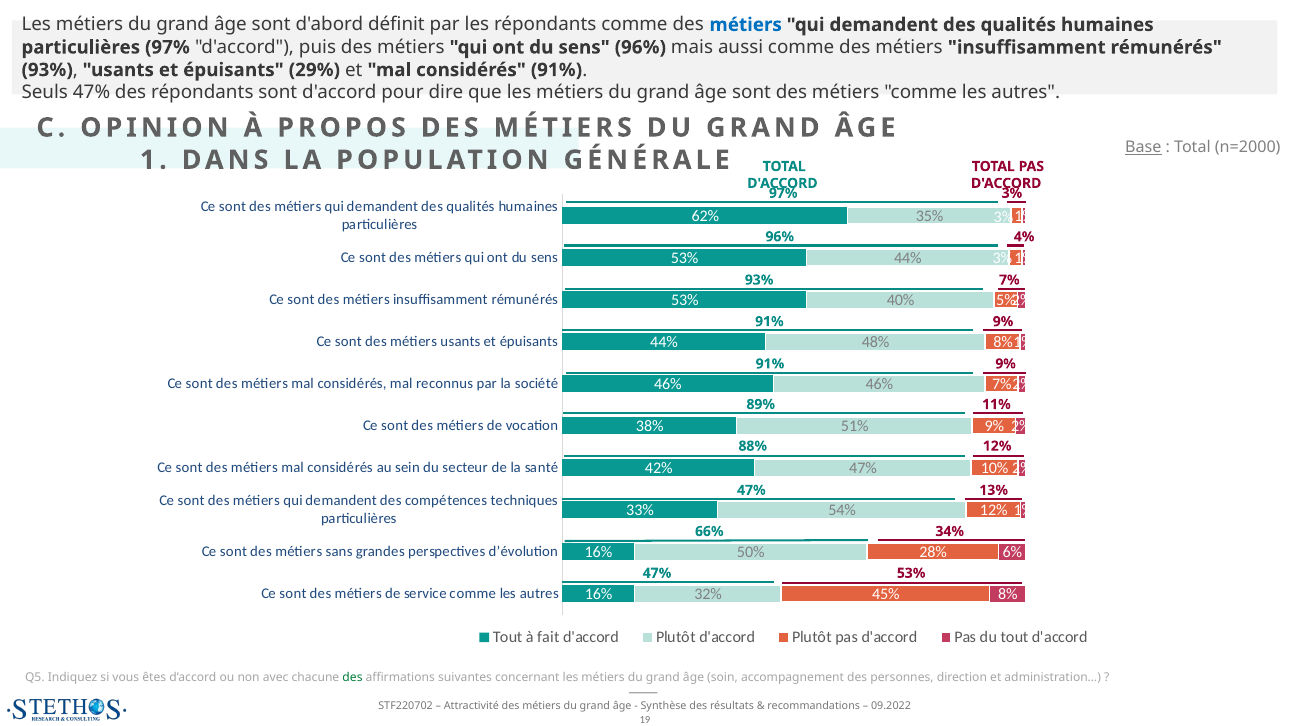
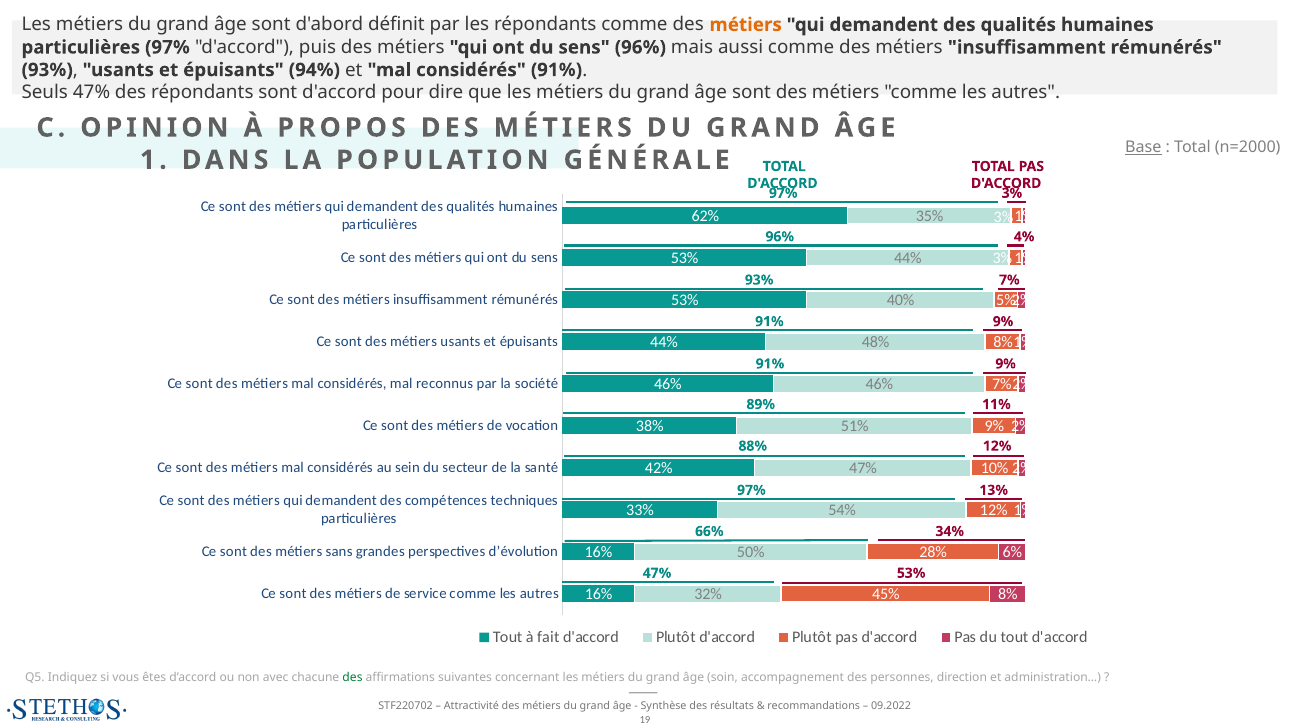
métiers colour: blue -> orange (746, 25)
29%: 29% -> 94% (314, 70)
47%: 47% -> 97% (751, 490)
